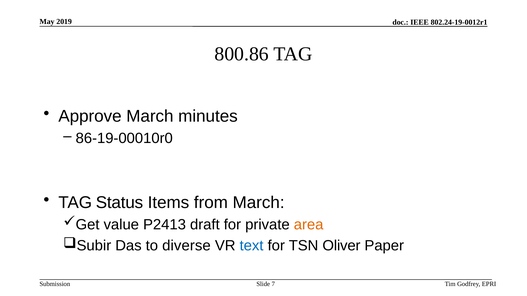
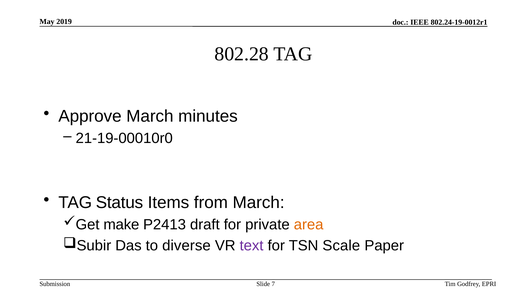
800.86: 800.86 -> 802.28 (242, 54)
86-19-00010r0: 86-19-00010r0 -> 21-19-00010r0 (124, 138)
value: value -> make (121, 225)
text colour: blue -> purple (252, 246)
Oliver: Oliver -> Scale (341, 246)
